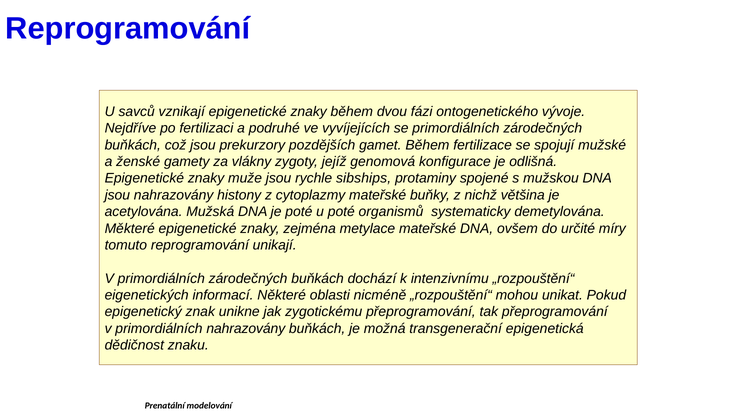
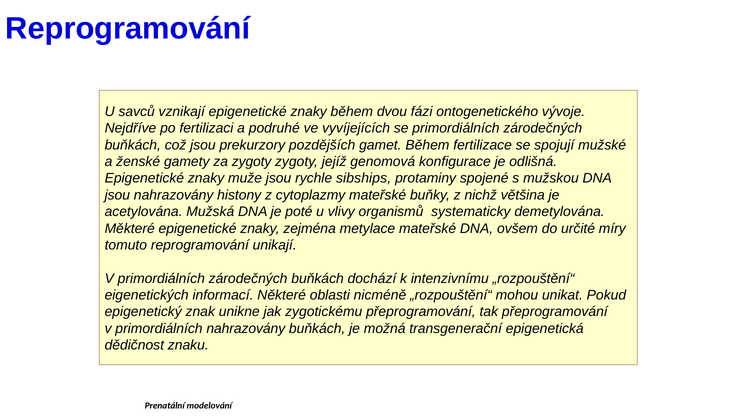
za vlákny: vlákny -> zygoty (252, 162)
u poté: poté -> vlivy (341, 212)
